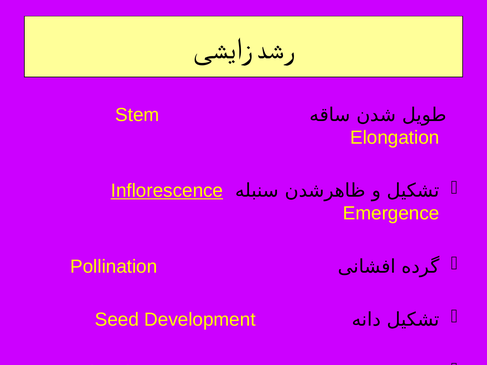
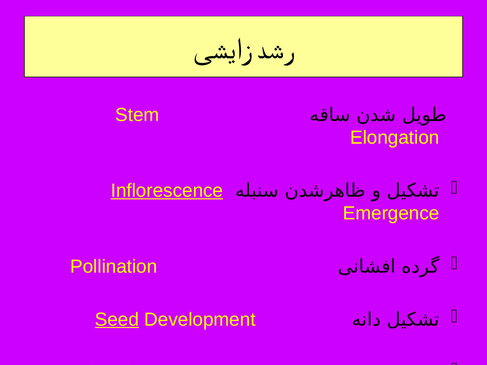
Seed underline: none -> present (117, 320)
